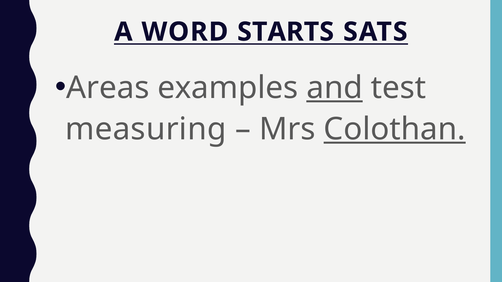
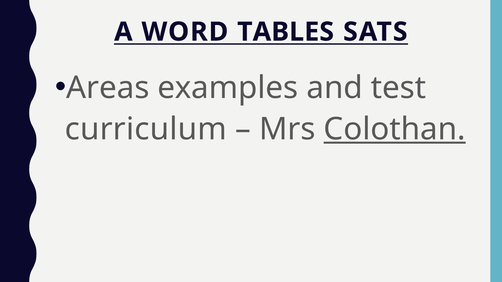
STARTS: STARTS -> TABLES (286, 32)
and underline: present -> none (335, 88)
measuring: measuring -> curriculum (146, 129)
